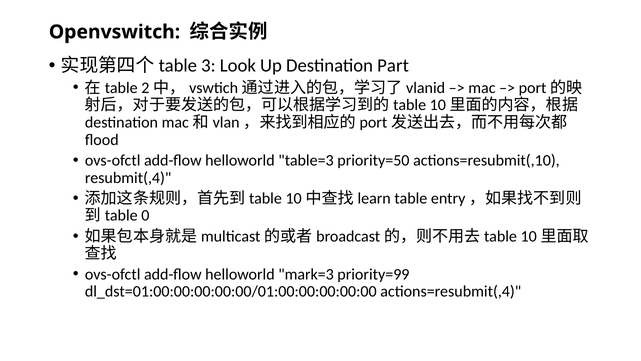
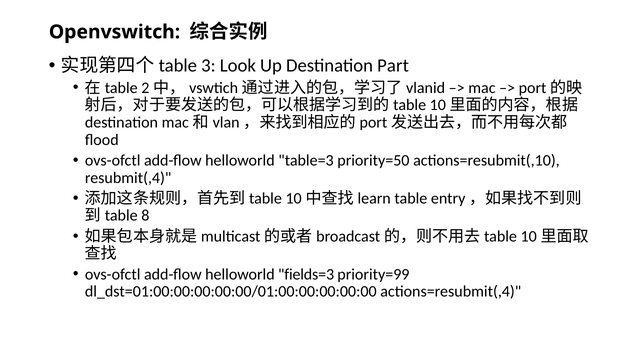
0: 0 -> 8 (145, 215)
mark=3: mark=3 -> fields=3 (306, 274)
